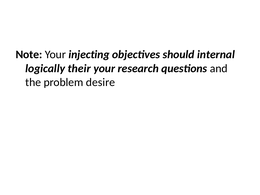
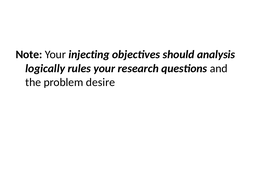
internal: internal -> analysis (216, 55)
their: their -> rules (79, 68)
